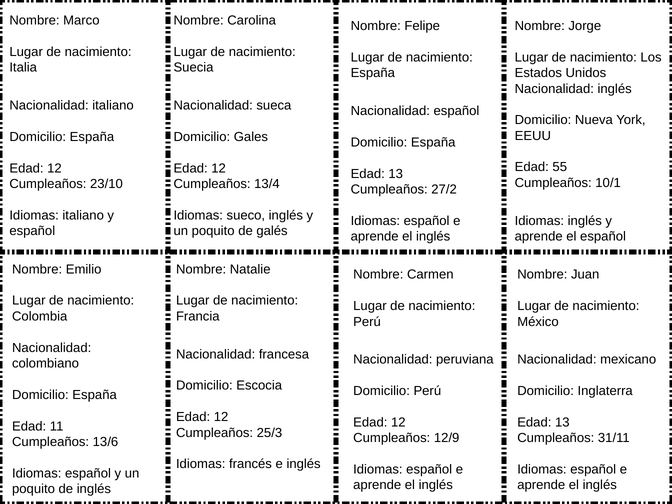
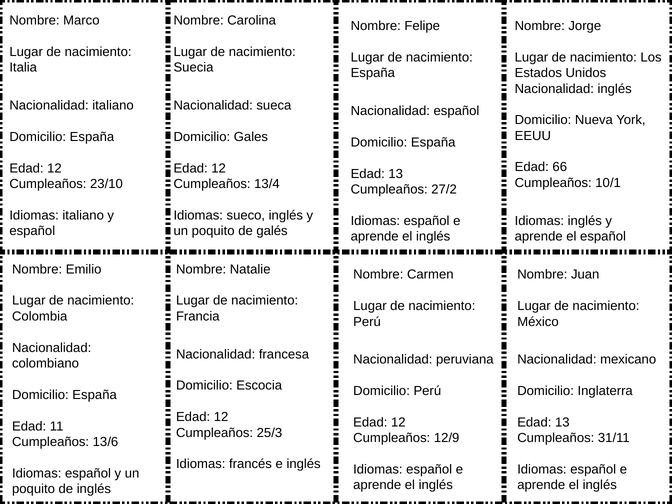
55: 55 -> 66 (560, 167)
